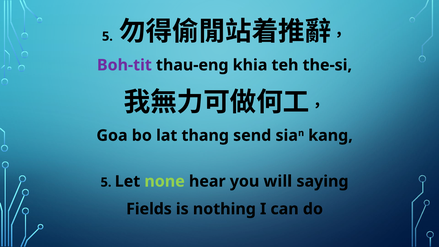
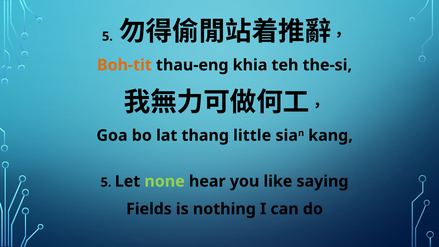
Boh-tit colour: purple -> orange (124, 65)
send: send -> little (252, 135)
will: will -> like (278, 181)
